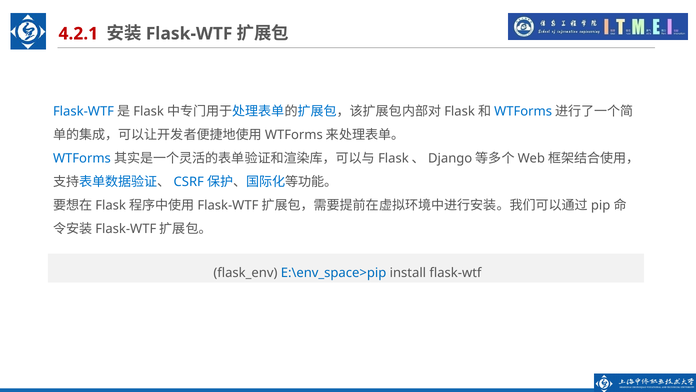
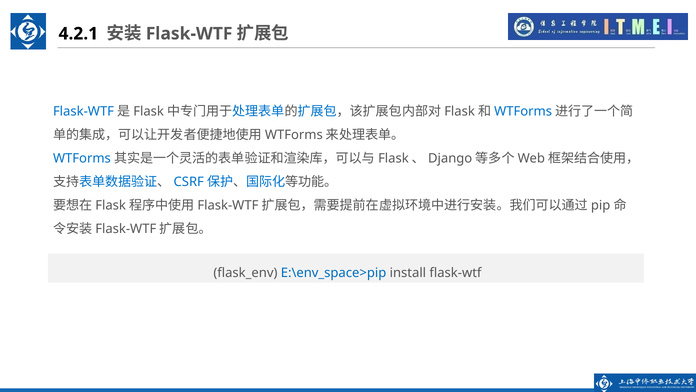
4.2.1 colour: red -> black (78, 34)
